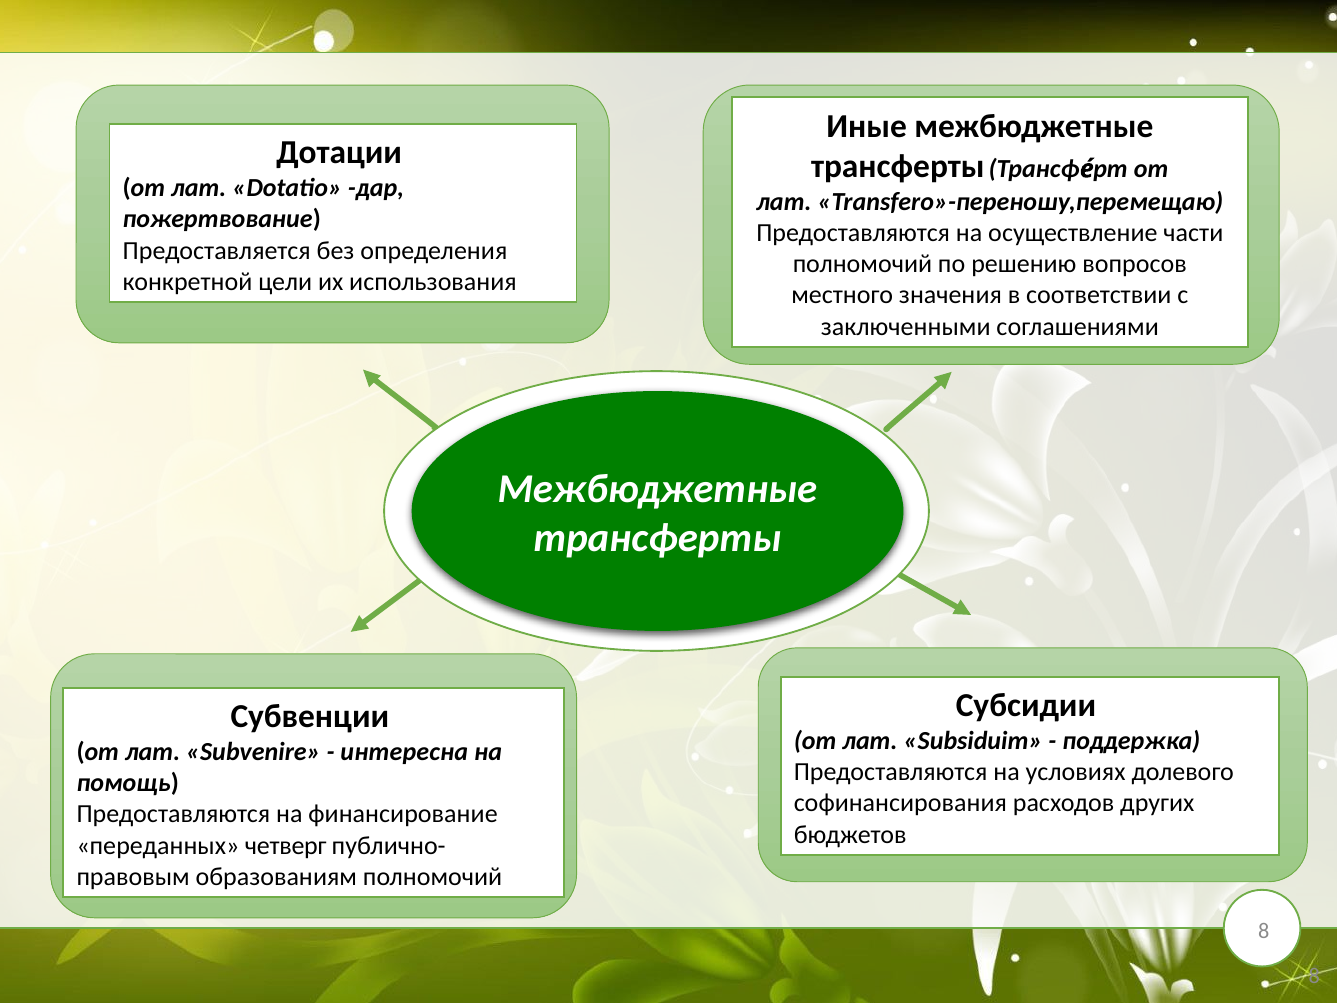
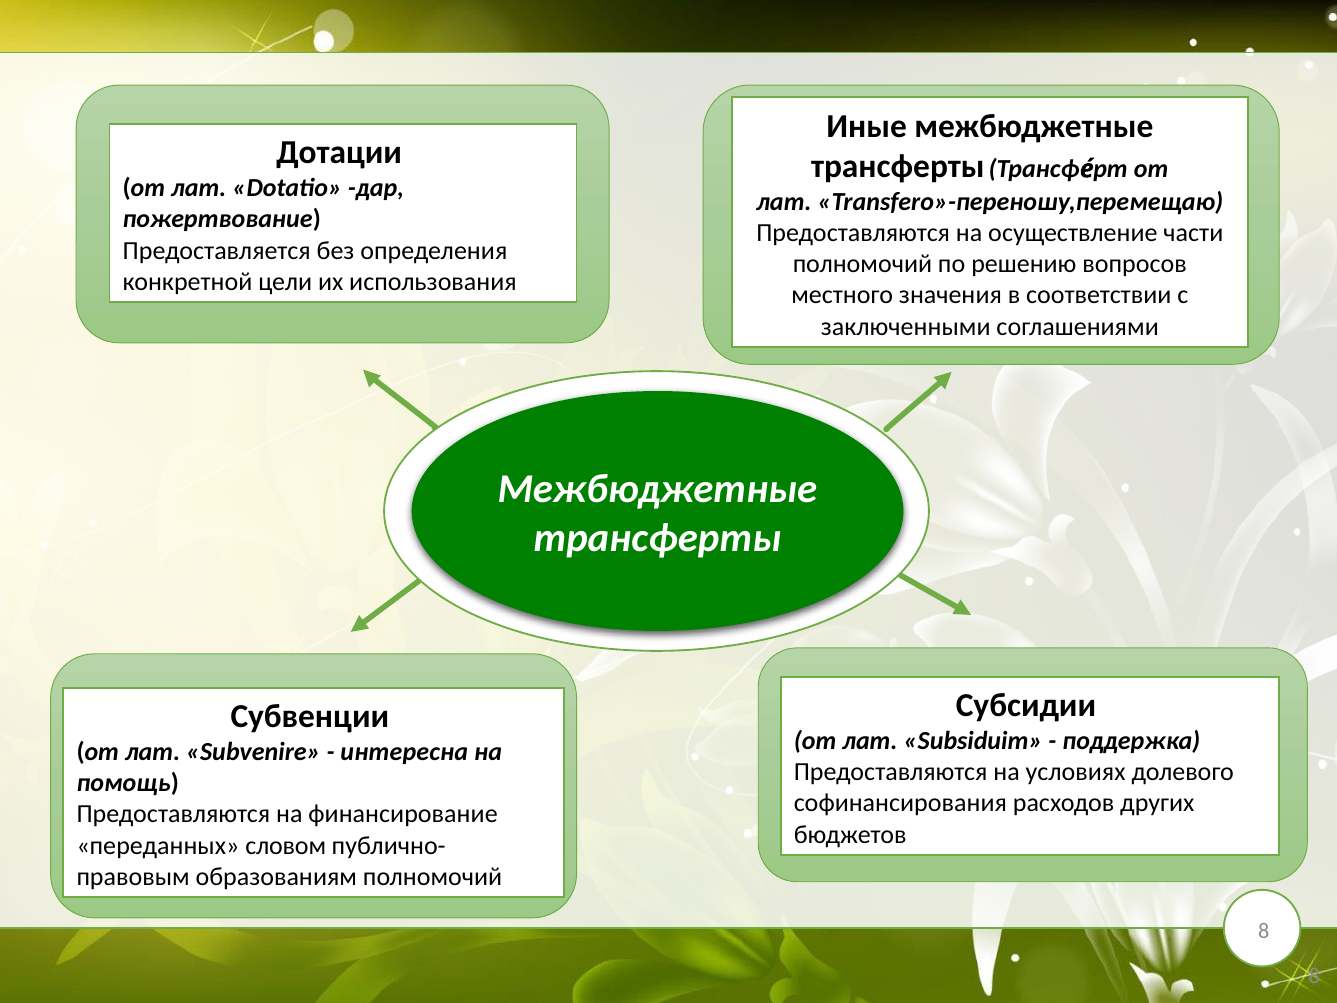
четверг: четверг -> словом (286, 845)
